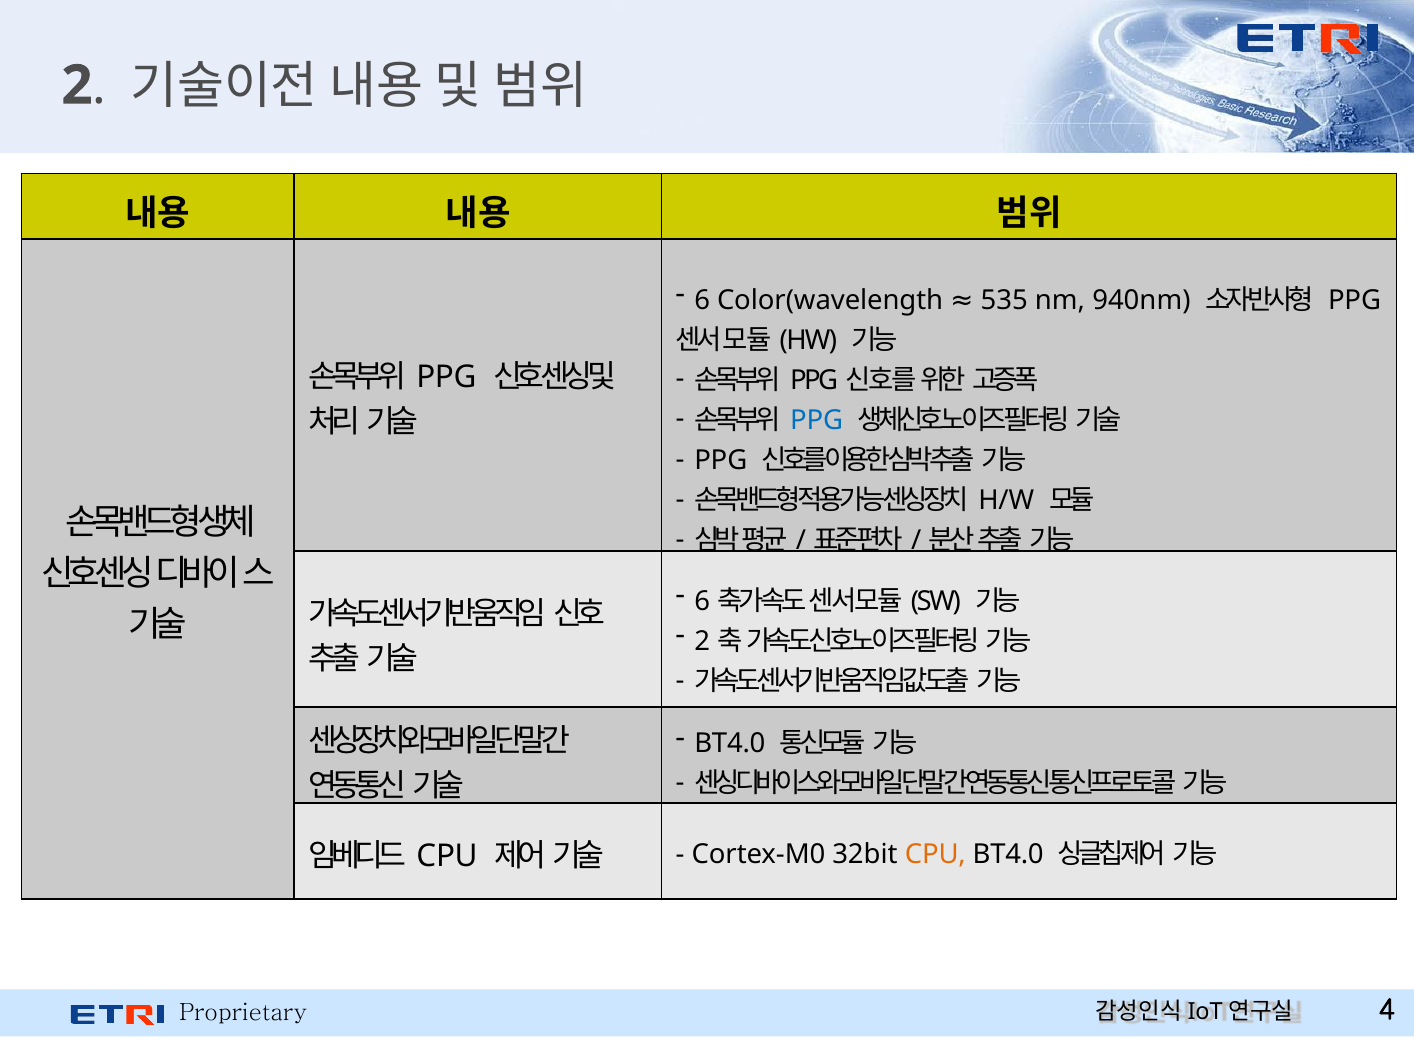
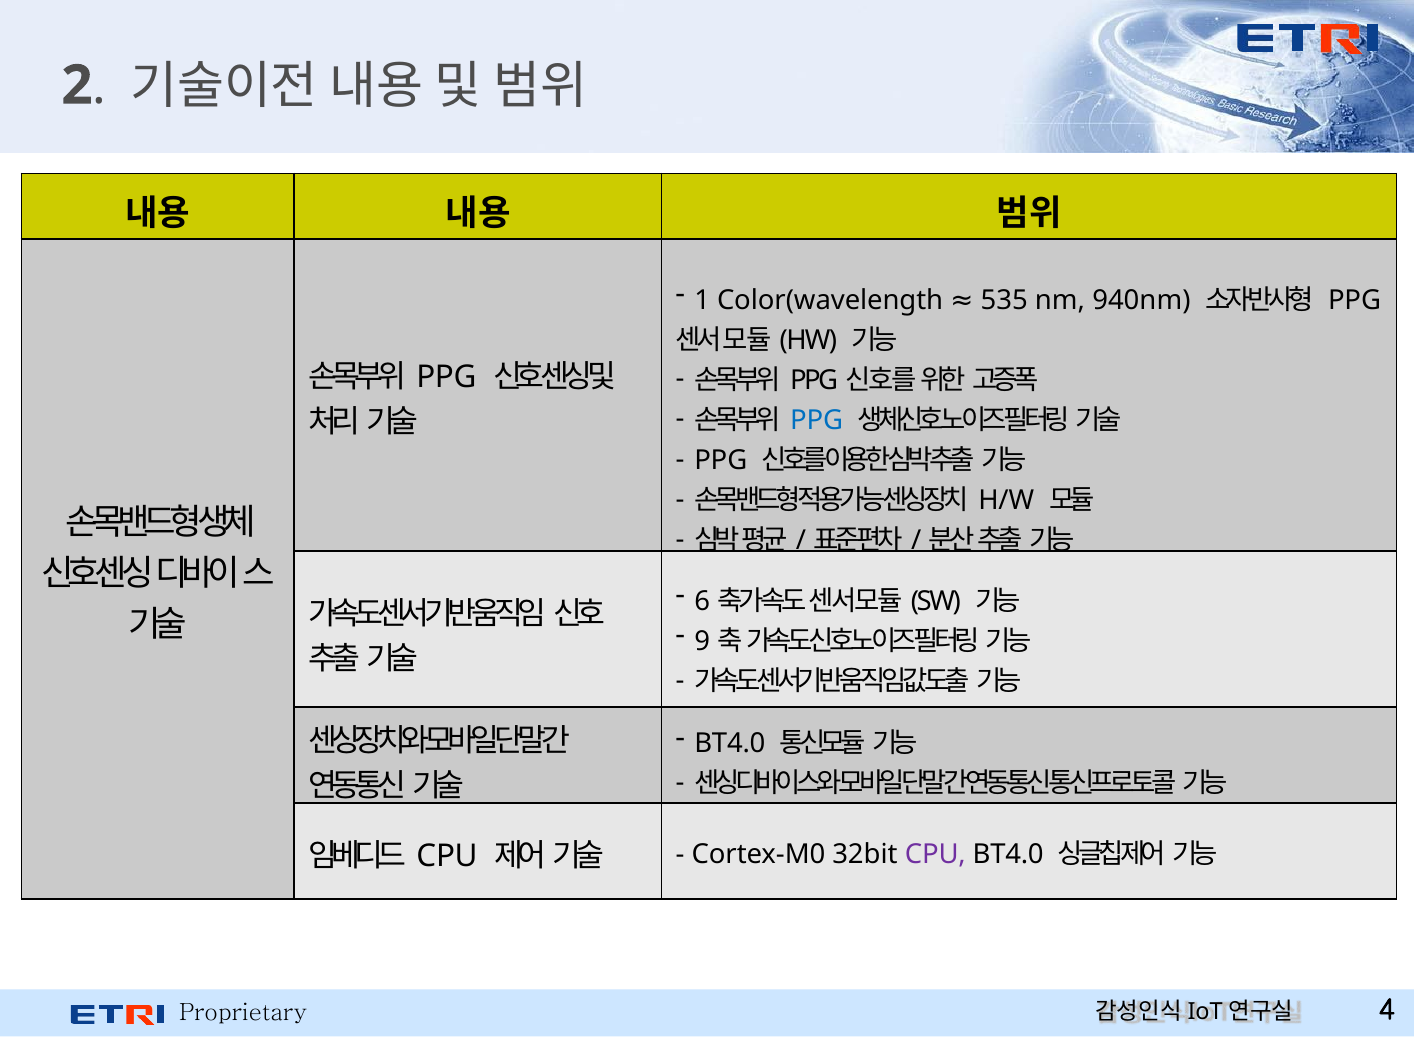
6: 6 -> 1 (702, 300)
2: 2 -> 9 (702, 642)
CPU colour: orange -> purple (935, 855)
